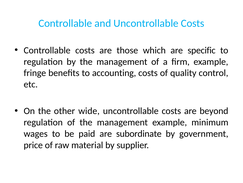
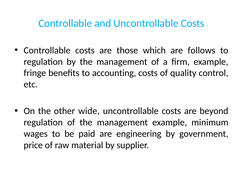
specific: specific -> follows (202, 50)
subordinate: subordinate -> engineering (139, 133)
